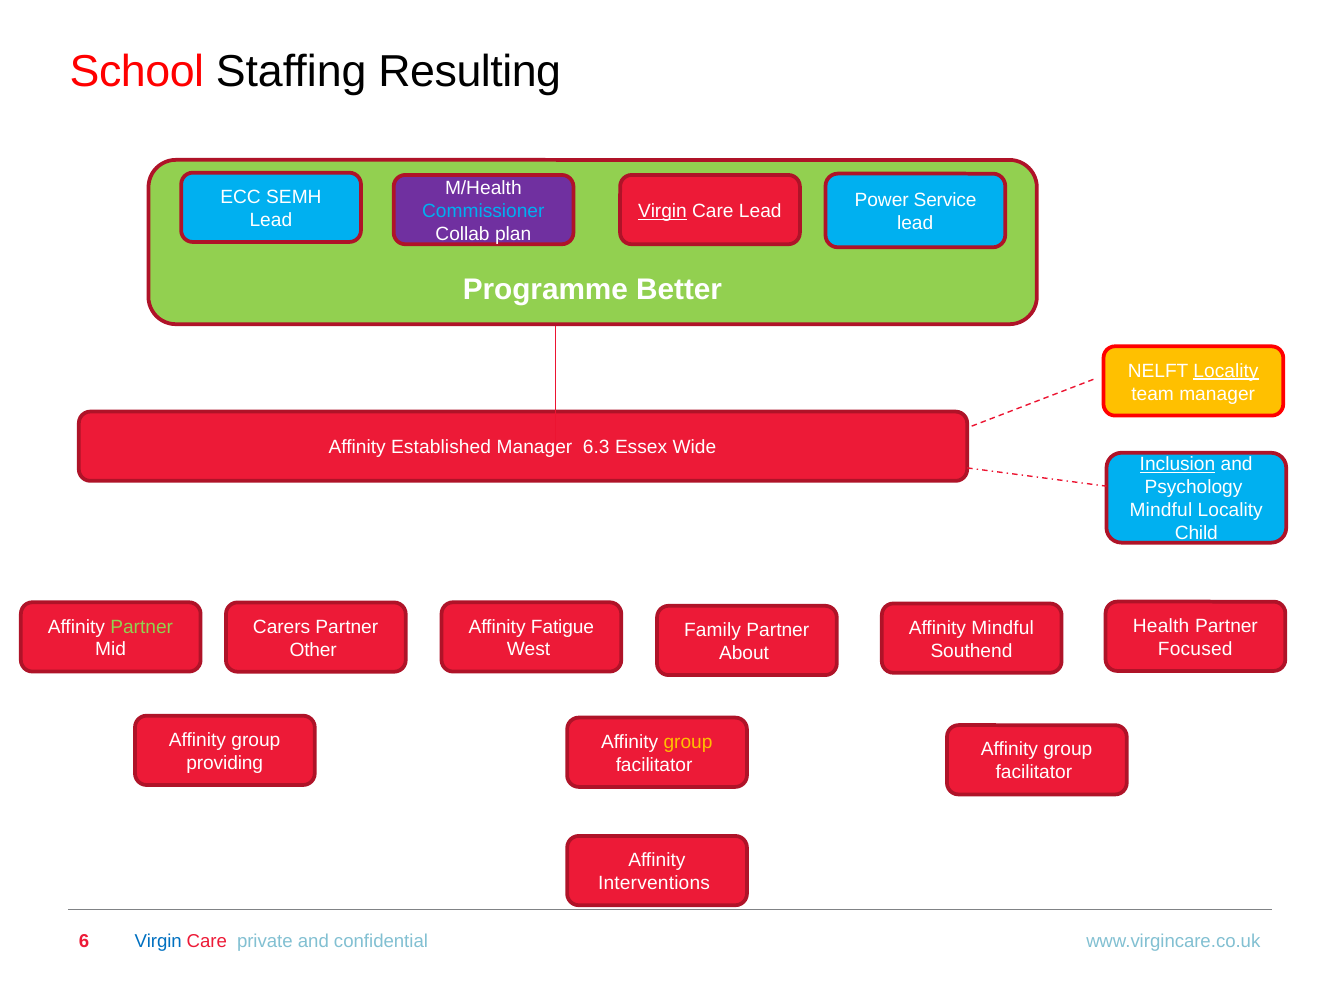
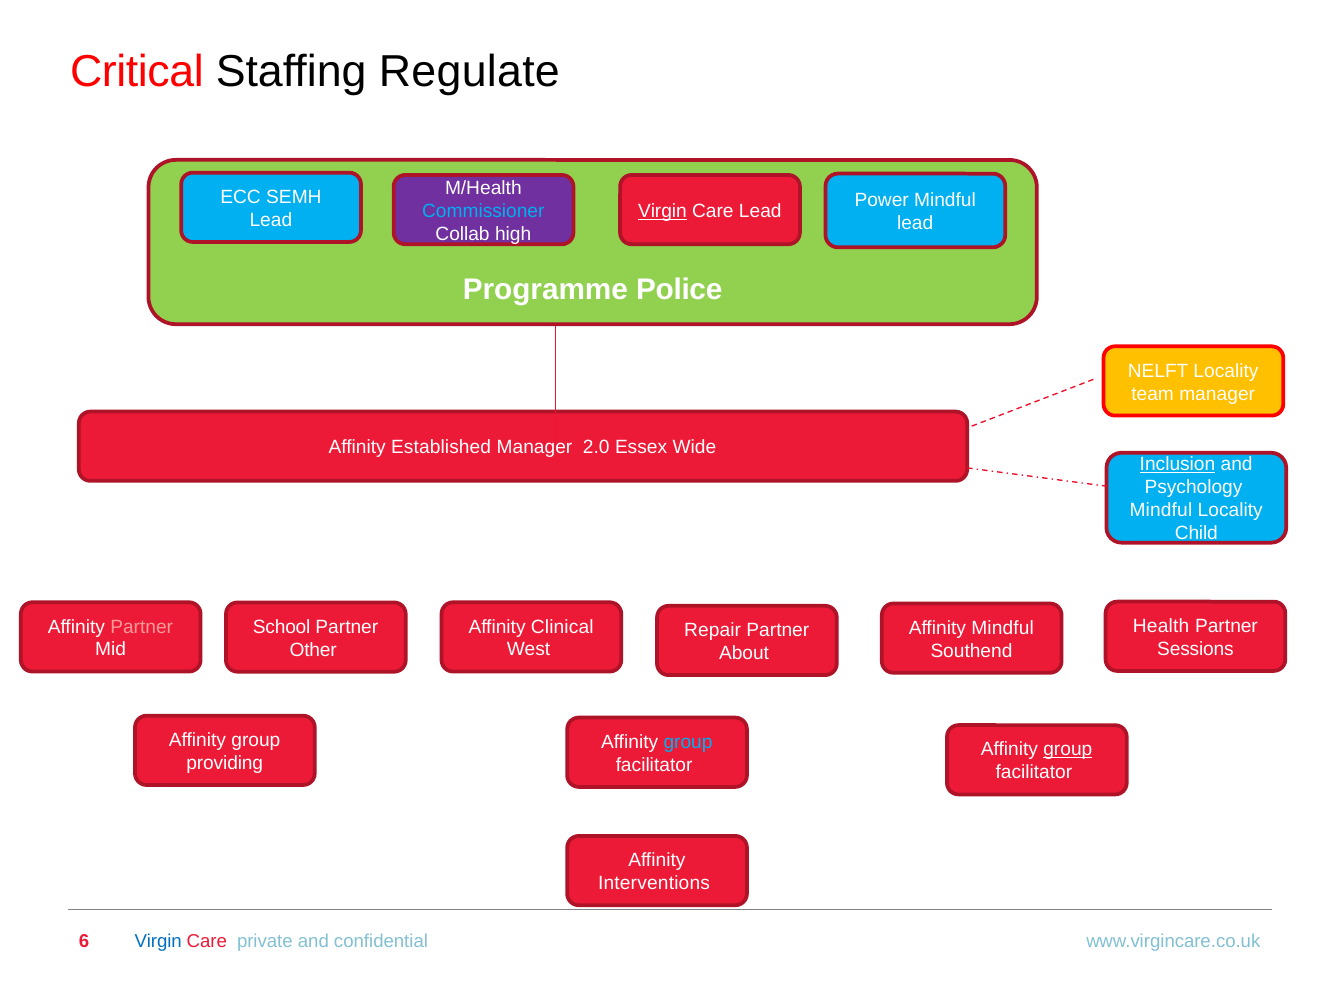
School: School -> Critical (137, 72)
Resulting: Resulting -> Regulate (469, 72)
Power Service: Service -> Mindful (945, 200)
plan: plan -> high (513, 234)
Better: Better -> Police (679, 290)
Locality underline: present -> none (1226, 371)
6.3: 6.3 -> 2.0 (596, 447)
Partner colour: light green -> pink (142, 627)
Fatigue: Fatigue -> Clinical (562, 627)
Carers: Carers -> School (282, 627)
Family: Family -> Repair (713, 630)
Focused: Focused -> Sessions (1195, 649)
group colour: yellow -> light blue (688, 742)
group underline: none -> present (1068, 749)
